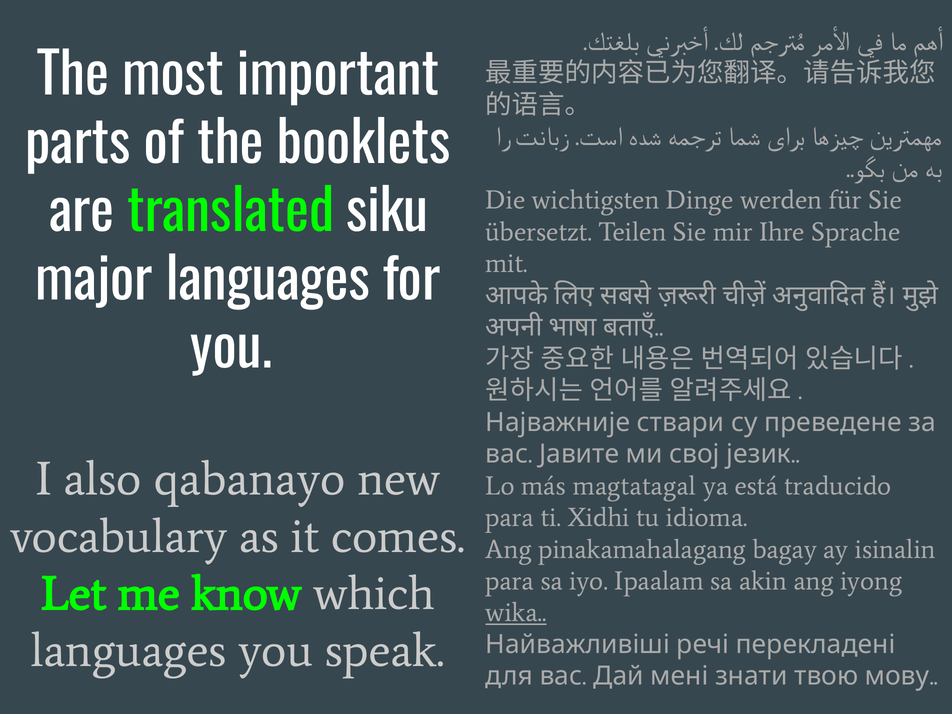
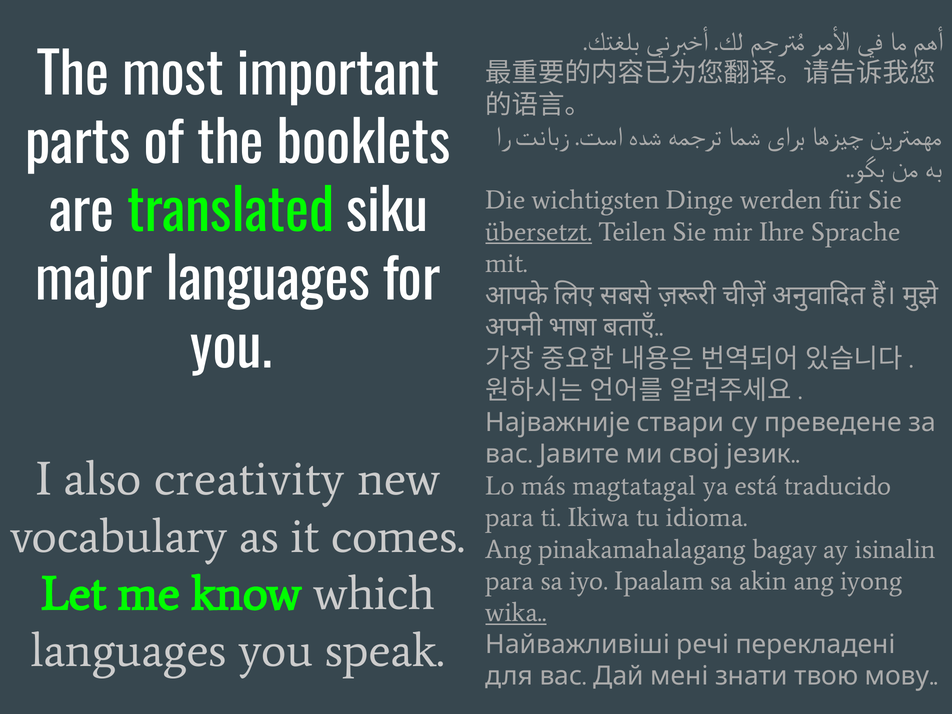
übersetzt underline: none -> present (539, 232)
qabanayo: qabanayo -> creativity (249, 479)
Xidhi: Xidhi -> Ikiwa (598, 518)
